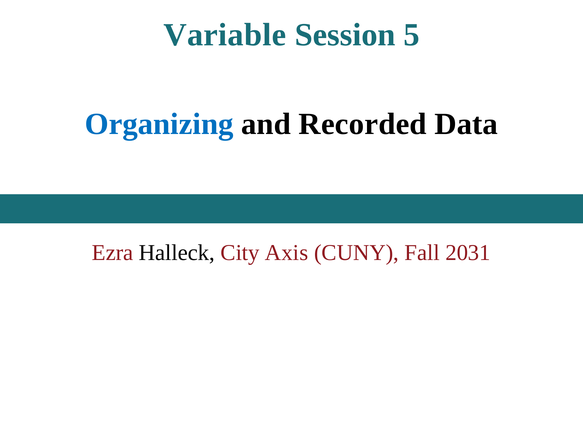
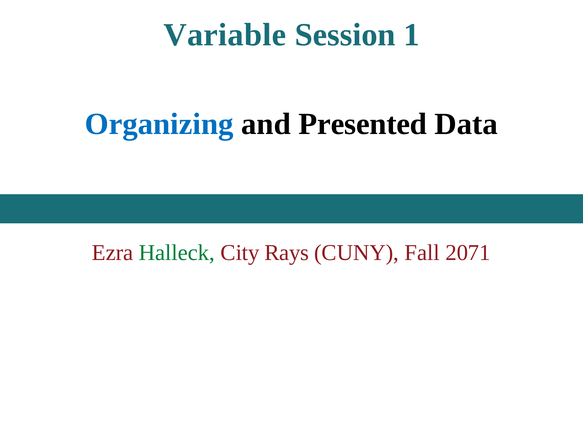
5: 5 -> 1 (412, 35)
Recorded: Recorded -> Presented (363, 124)
Halleck colour: black -> green (177, 253)
Axis: Axis -> Rays (287, 253)
2031: 2031 -> 2071 (468, 253)
